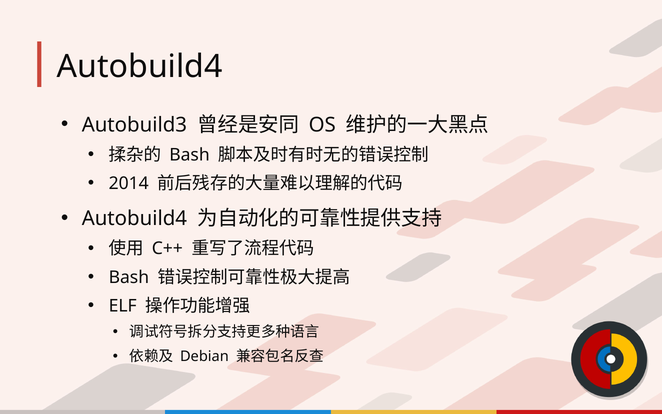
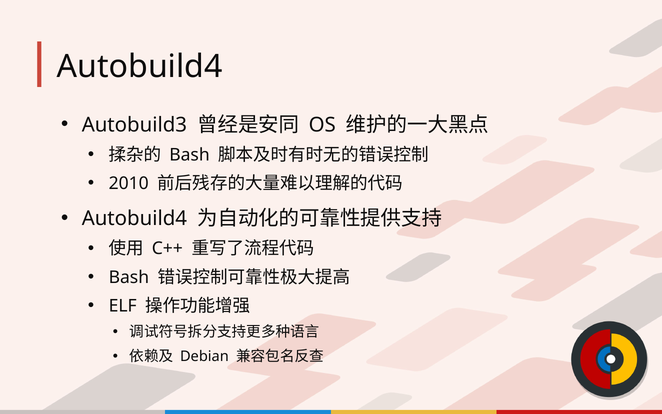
2014: 2014 -> 2010 (129, 184)
